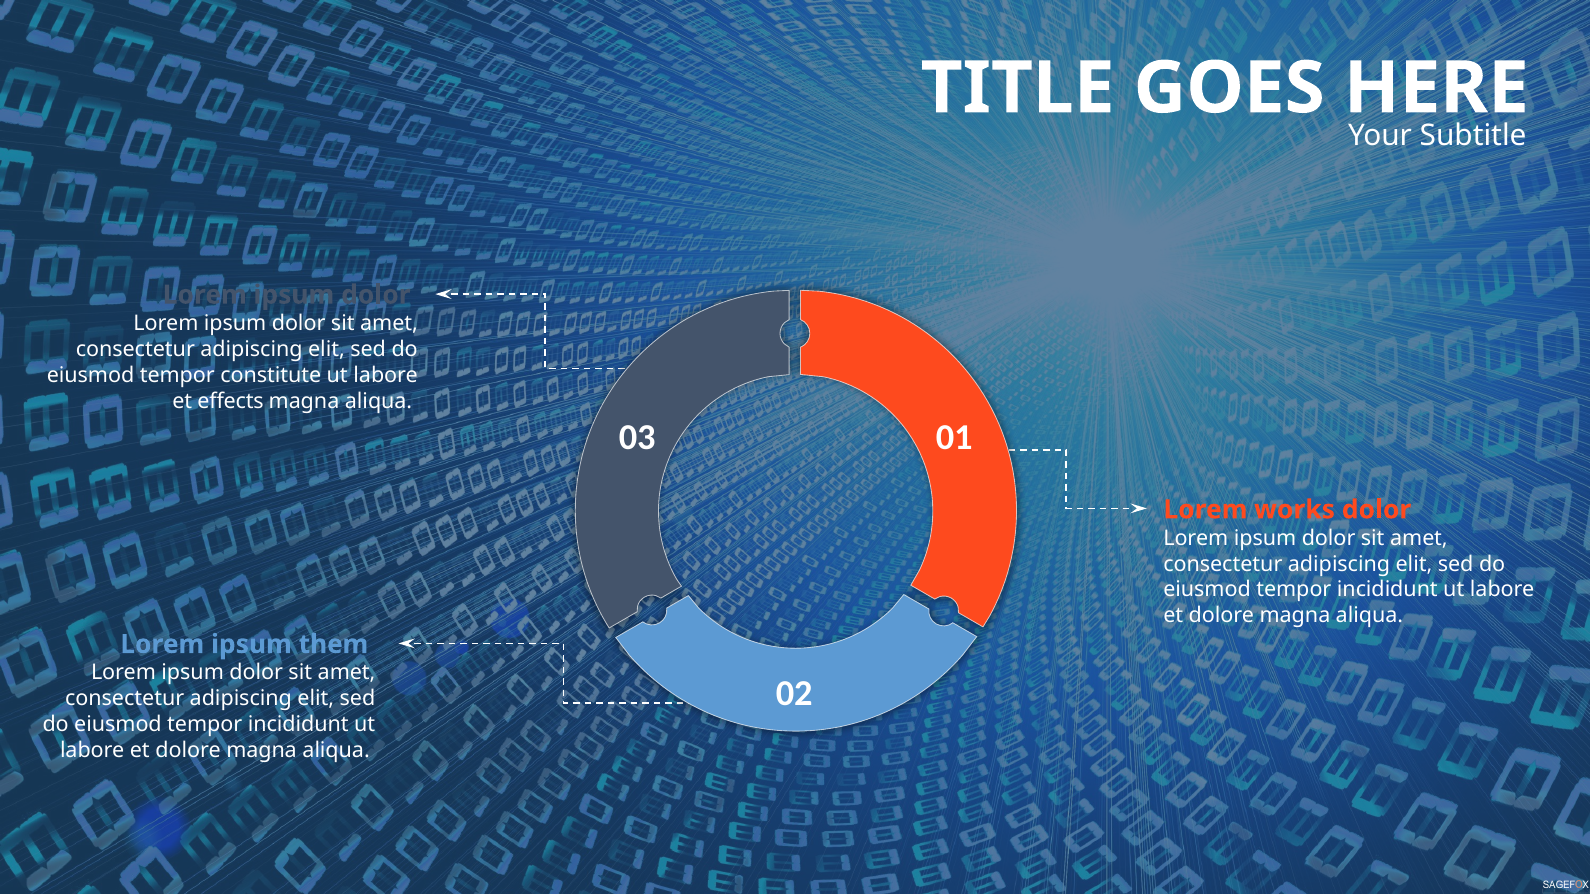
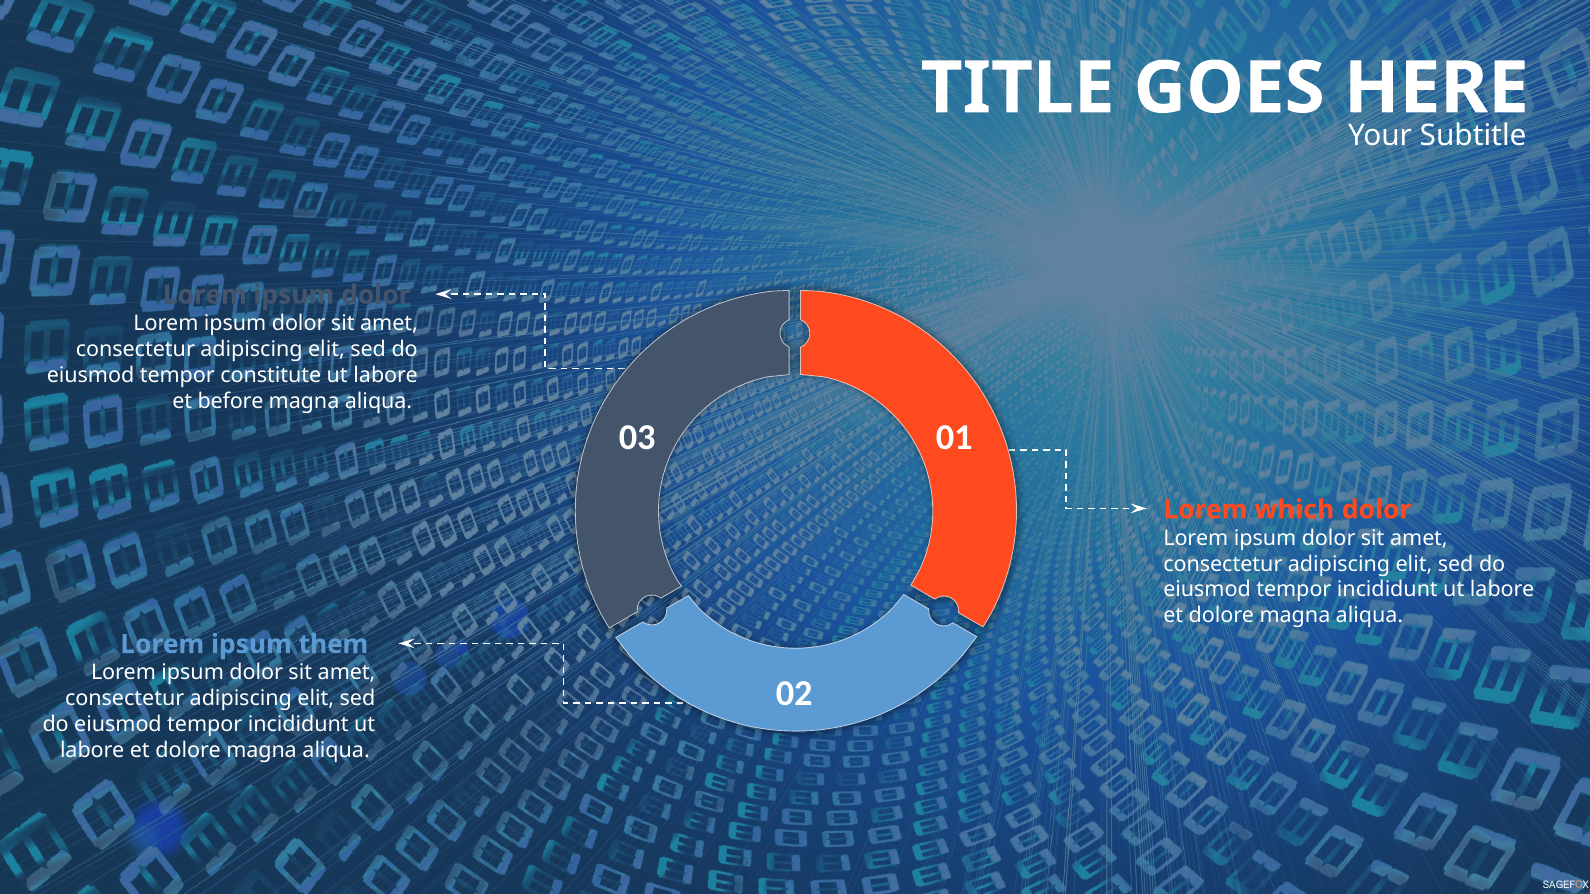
effects: effects -> before (231, 401)
works: works -> which (1294, 510)
